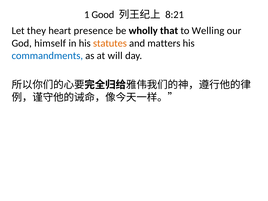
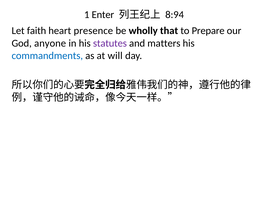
Good: Good -> Enter (103, 15)
8:21: 8:21 -> 8:94 (175, 15)
they: they -> faith (37, 31)
Welling: Welling -> Prepare (208, 31)
himself: himself -> anyone (50, 43)
statutes colour: orange -> purple (110, 43)
